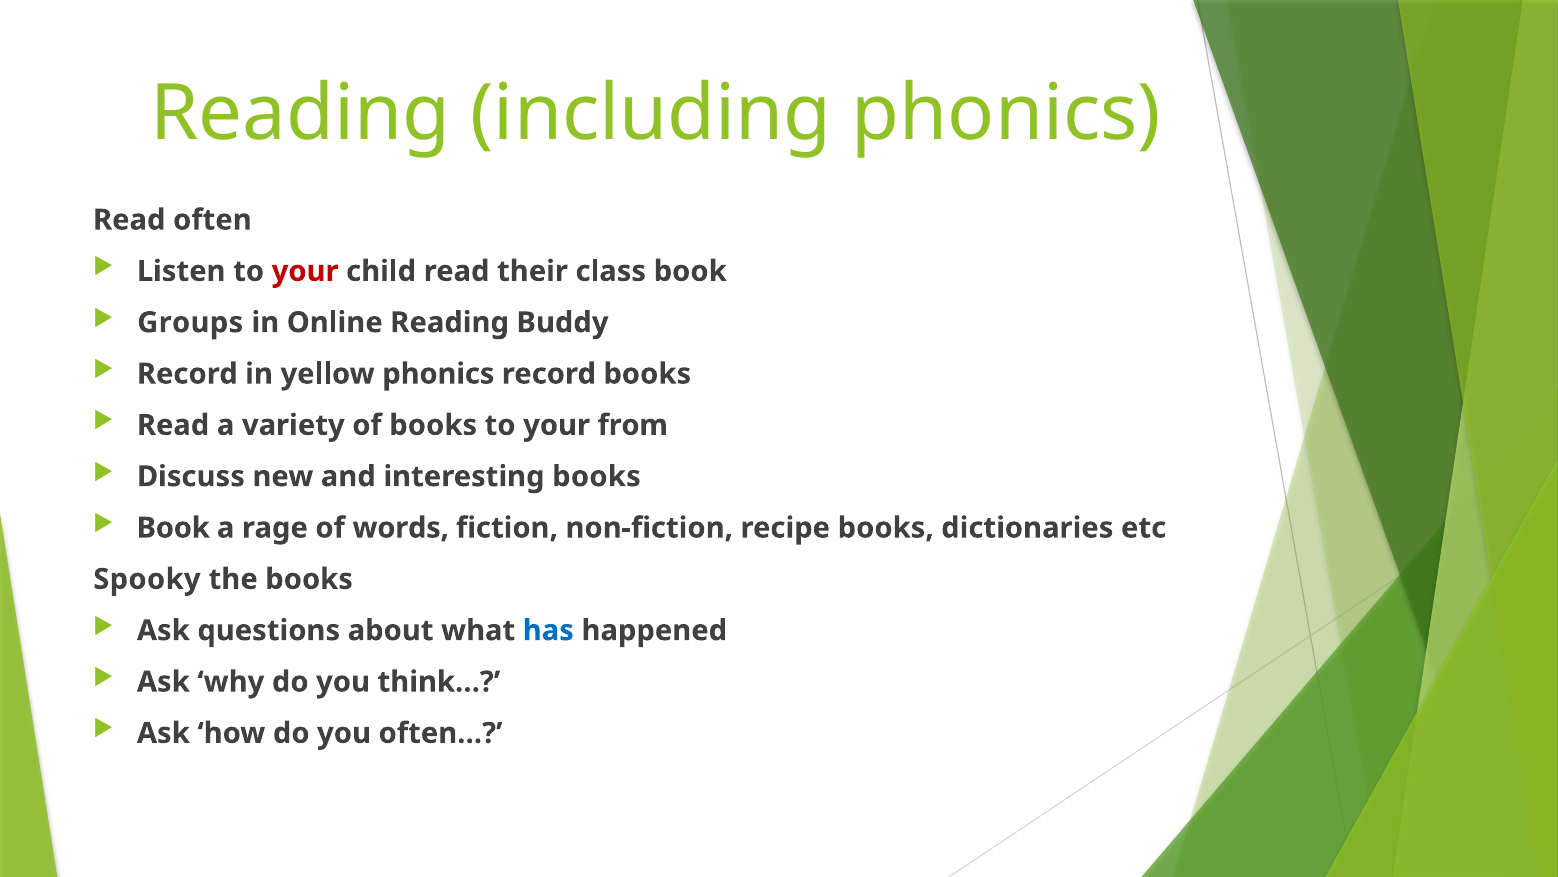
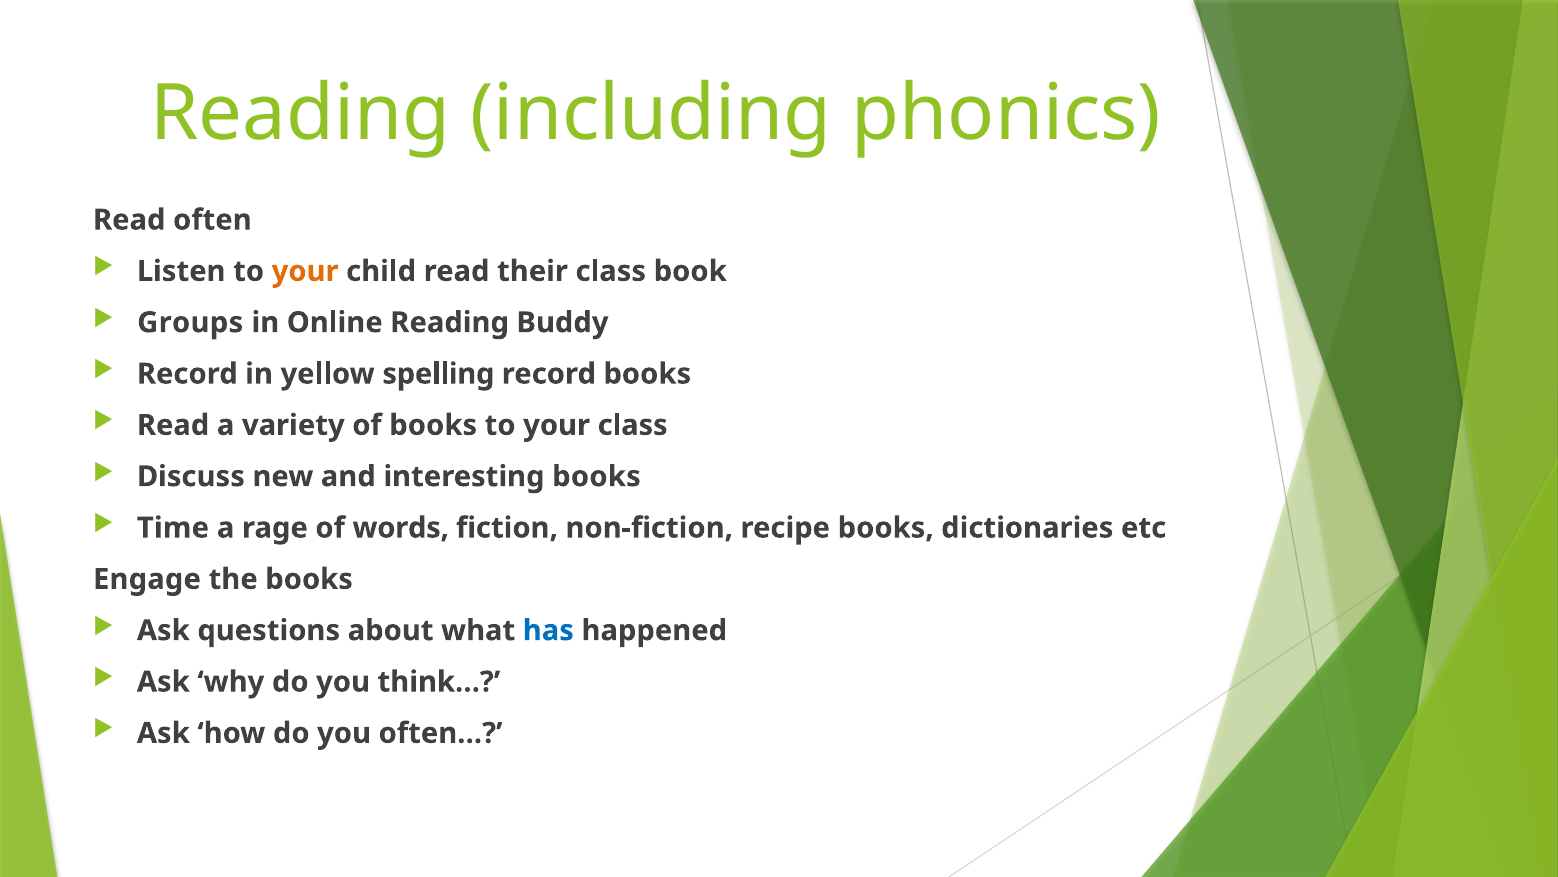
your colour: red -> orange (305, 271)
yellow phonics: phonics -> spelling (438, 374)
your from: from -> class (633, 425)
Book: Book -> Time (173, 528)
Spooky: Spooky -> Engage (147, 579)
